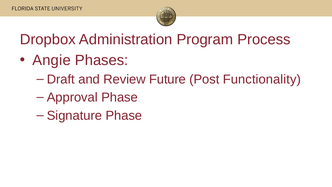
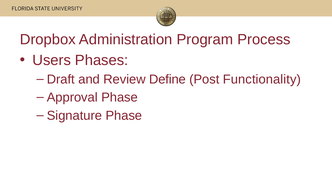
Angie: Angie -> Users (52, 60)
Future: Future -> Define (168, 79)
